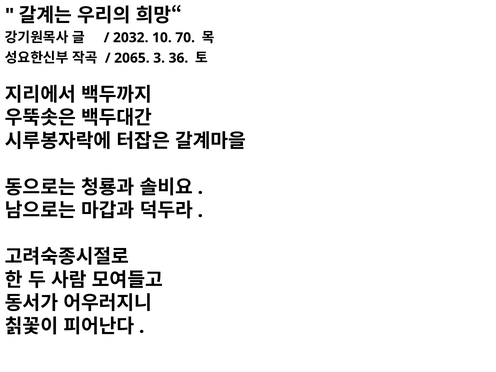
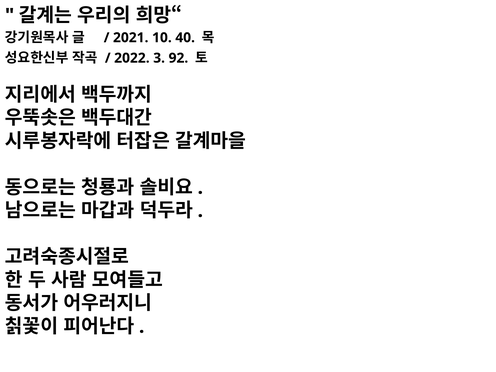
2032: 2032 -> 2021 (131, 38)
70: 70 -> 40 (185, 38)
2065: 2065 -> 2022 (132, 58)
36: 36 -> 92 (178, 58)
